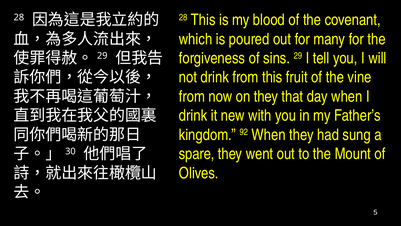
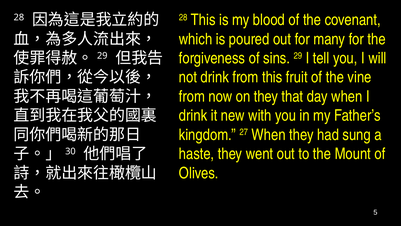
92: 92 -> 27 (244, 132)
spare: spare -> haste (197, 154)
